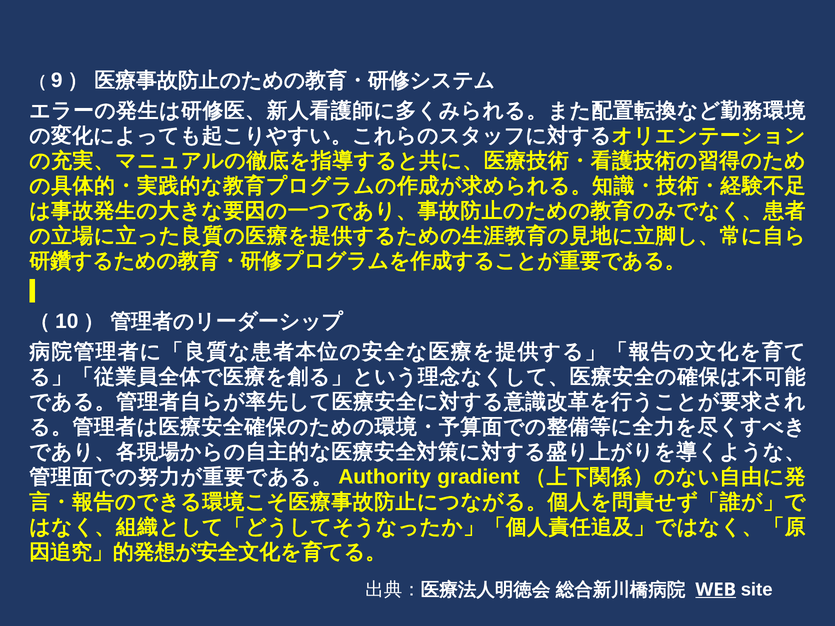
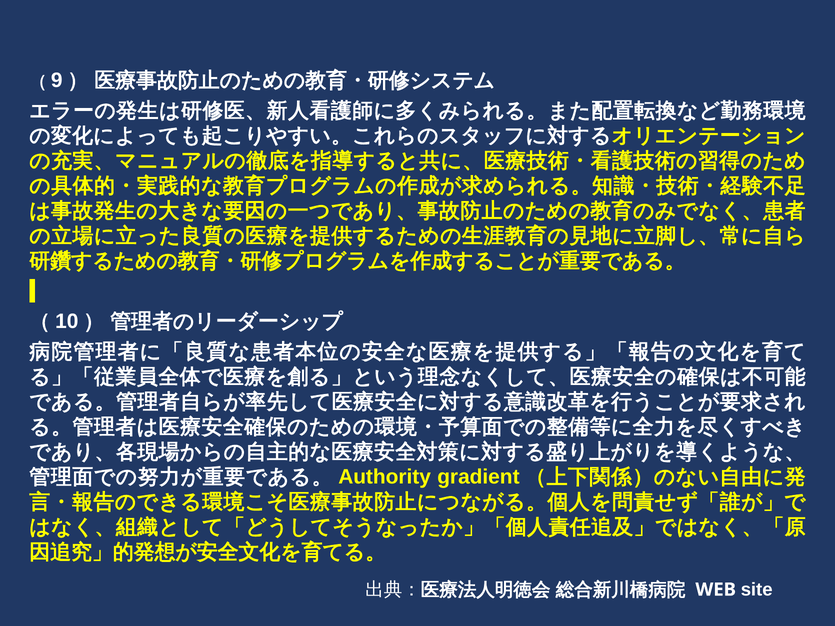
WEB underline: present -> none (716, 590)
